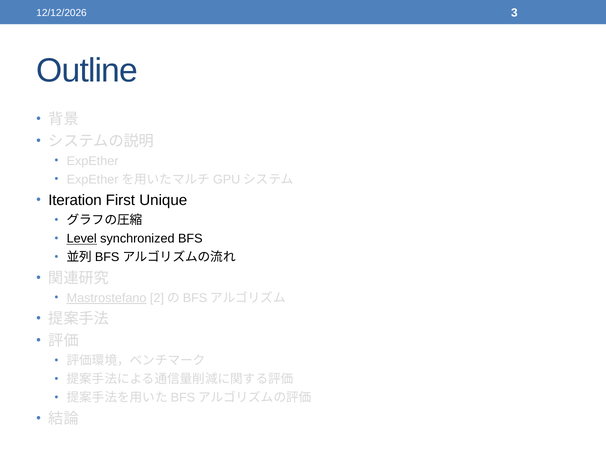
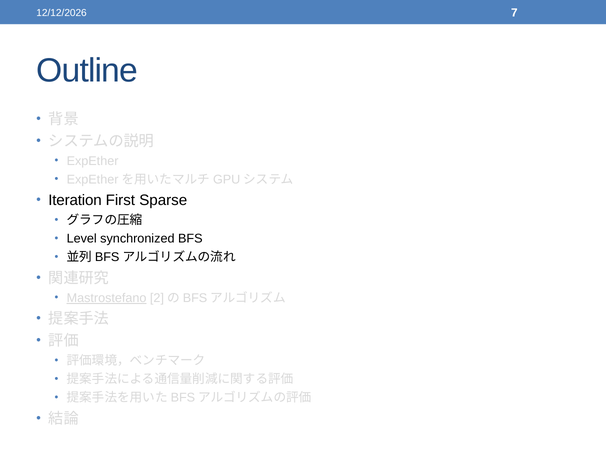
3: 3 -> 7 (514, 13)
Unique: Unique -> Sparse (163, 201)
Level underline: present -> none (82, 239)
